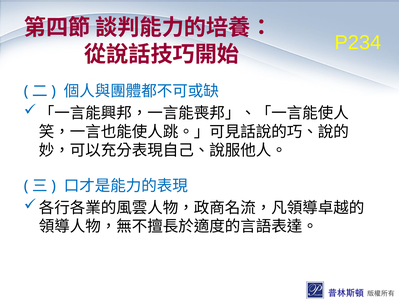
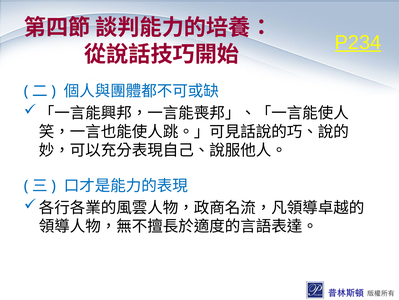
P234 underline: none -> present (358, 42)
